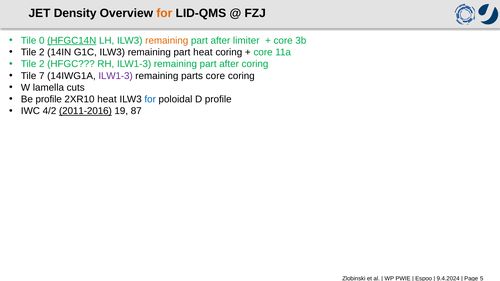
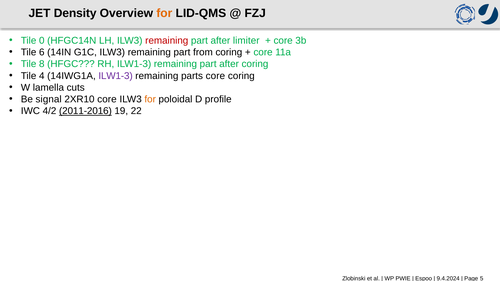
HFGC14N underline: present -> none (72, 41)
remaining colour: orange -> red (167, 41)
2: 2 -> 6 (42, 52)
part heat: heat -> from (203, 52)
2: 2 -> 8 (42, 64)
7: 7 -> 4 (42, 76)
Be profile: profile -> signal (49, 99)
2XR10 heat: heat -> core (107, 99)
for colour: blue -> orange (150, 99)
87: 87 -> 22 (136, 111)
